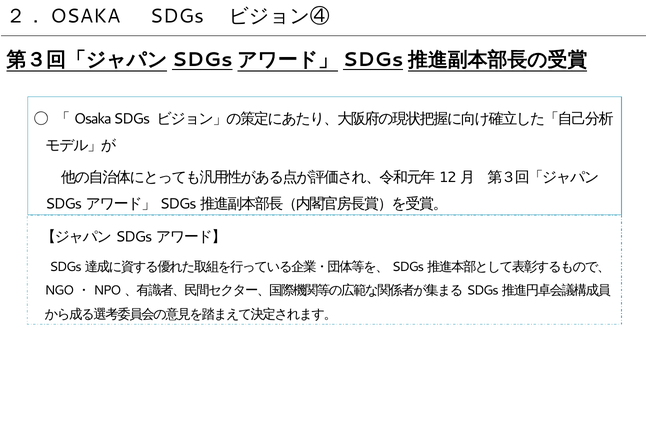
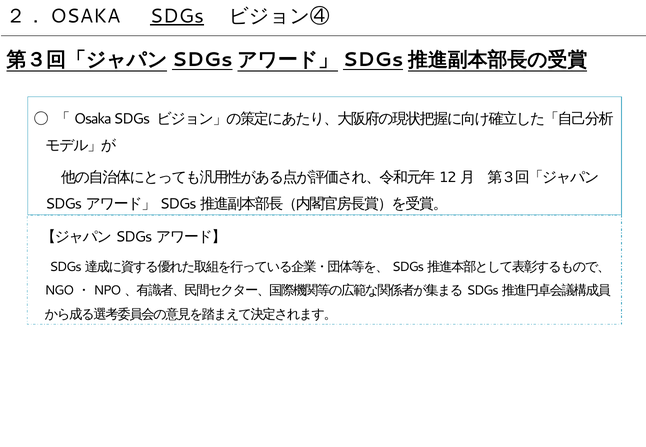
SDGs underline: none -> present (177, 16)
